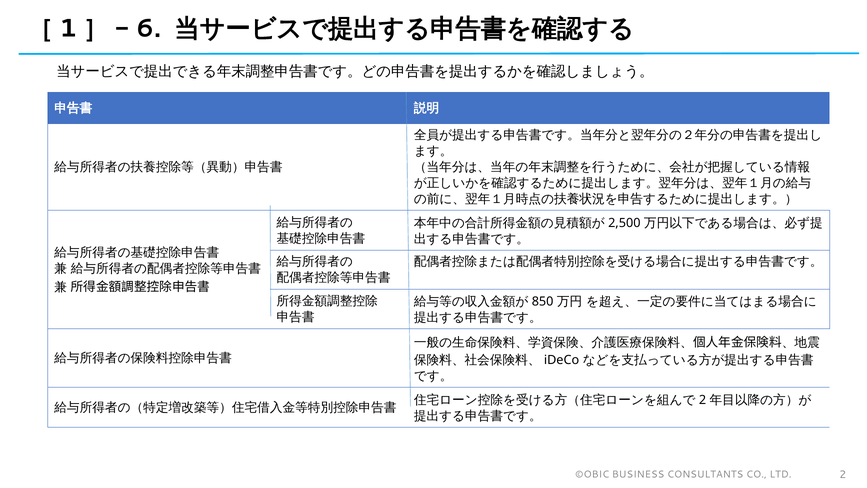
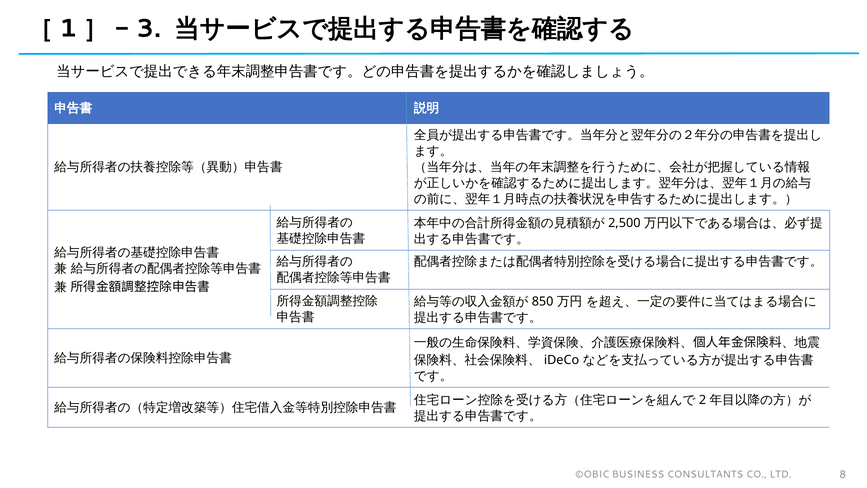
6: 6 -> 3 (149, 28)
LTD 2: 2 -> 8 (843, 474)
